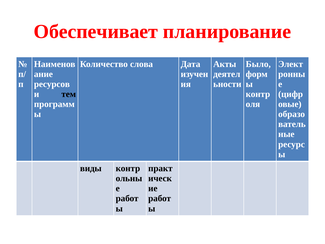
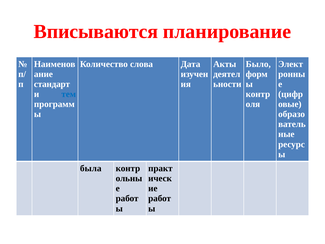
Обеспечивает: Обеспечивает -> Вписываются (96, 31)
ресурсов: ресурсов -> стандарт (52, 84)
тем colour: black -> blue (69, 94)
виды: виды -> была (91, 168)
